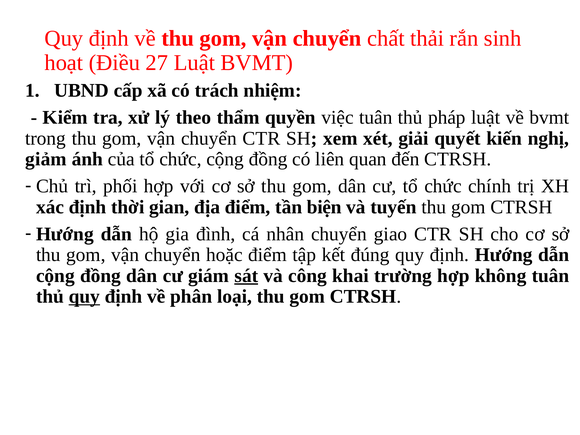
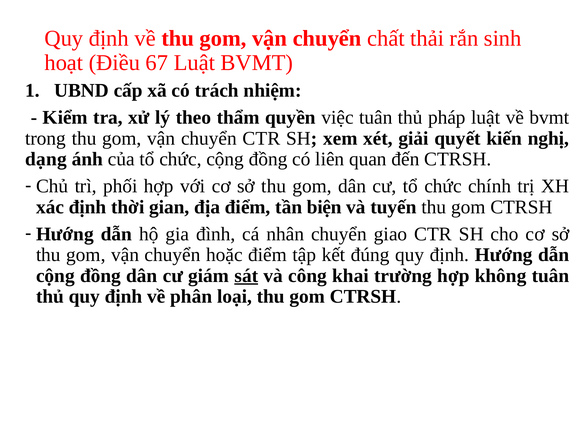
27: 27 -> 67 (157, 63)
giảm: giảm -> dạng (46, 159)
quy underline: present -> none (84, 297)
